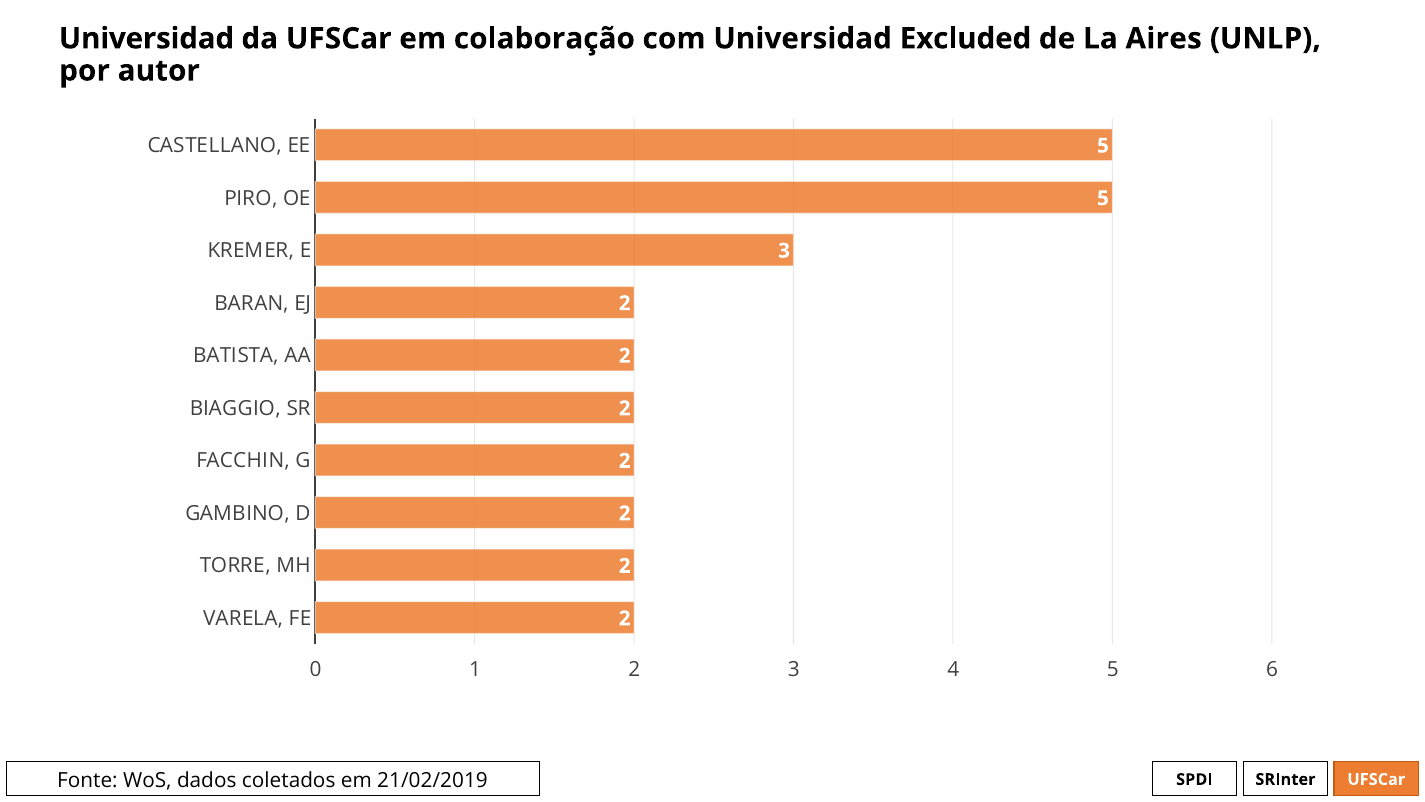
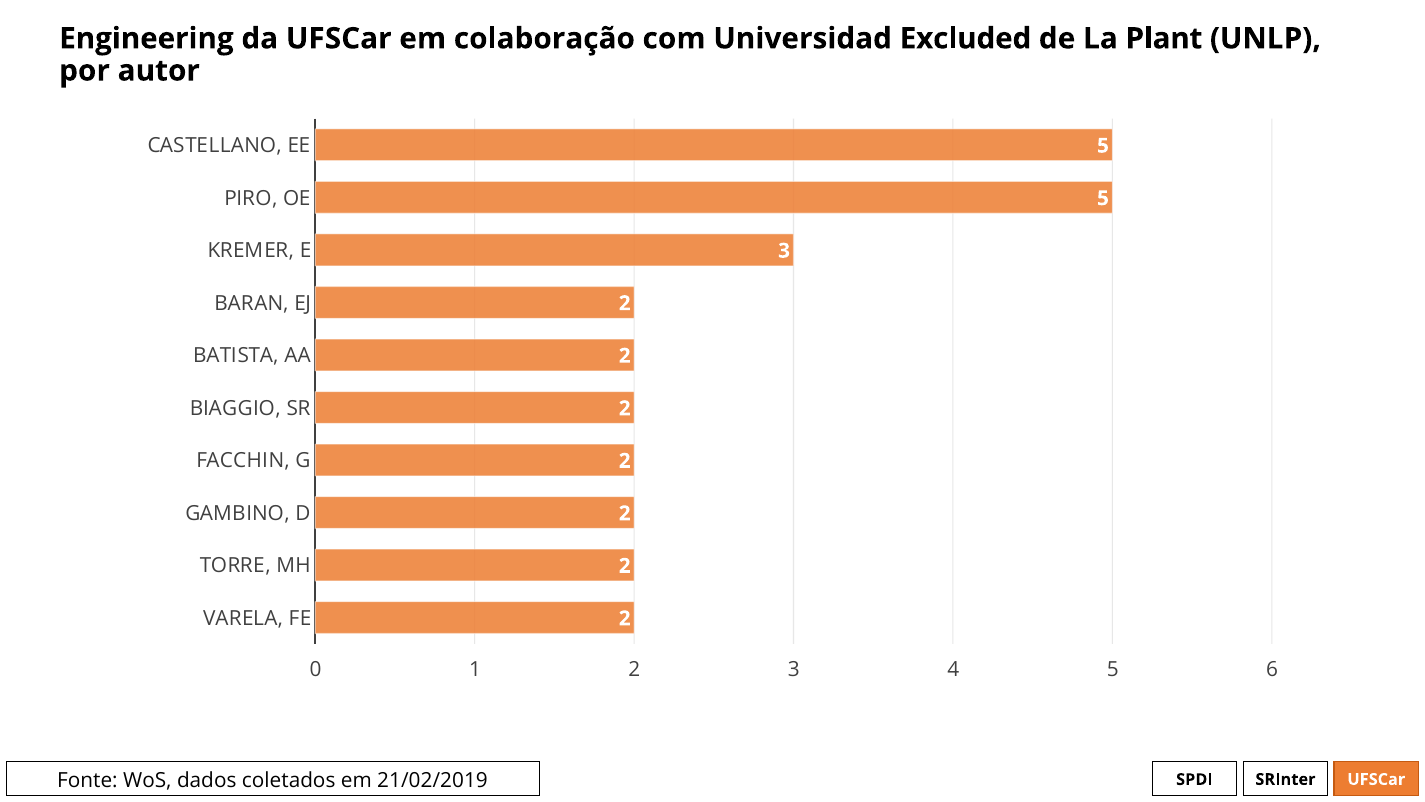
Universidad: Universidad -> Engineering (146, 39)
Aires: Aires -> Plant (1164, 39)
